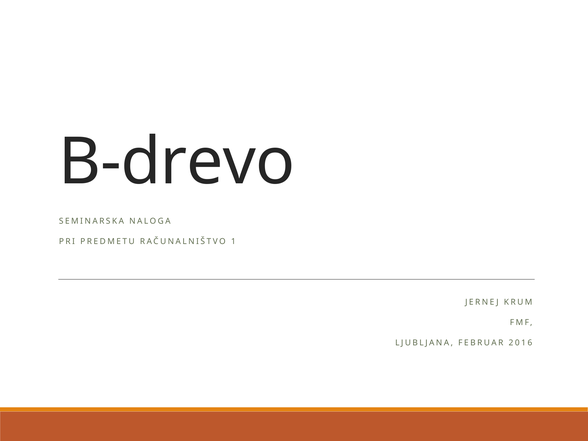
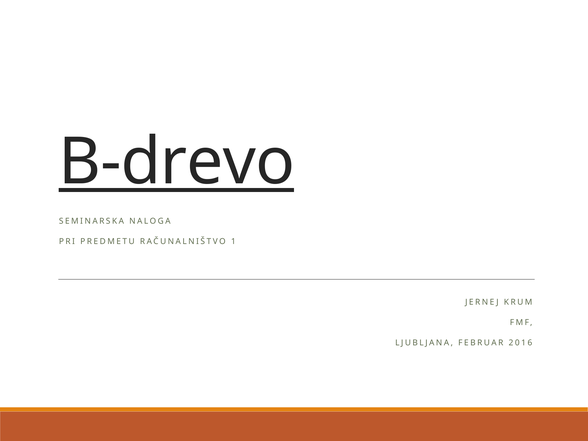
B-drevo underline: none -> present (177, 162)
